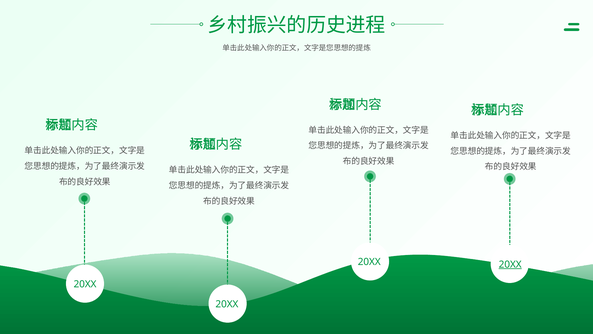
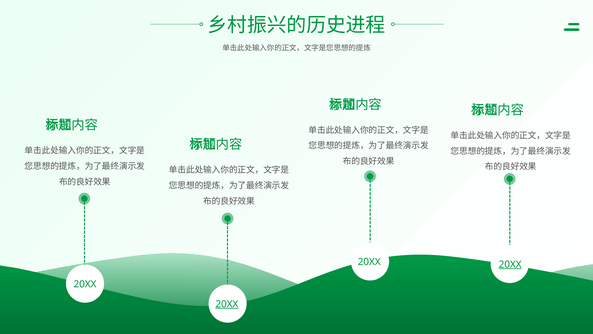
20XX underline: none -> present (227, 304)
